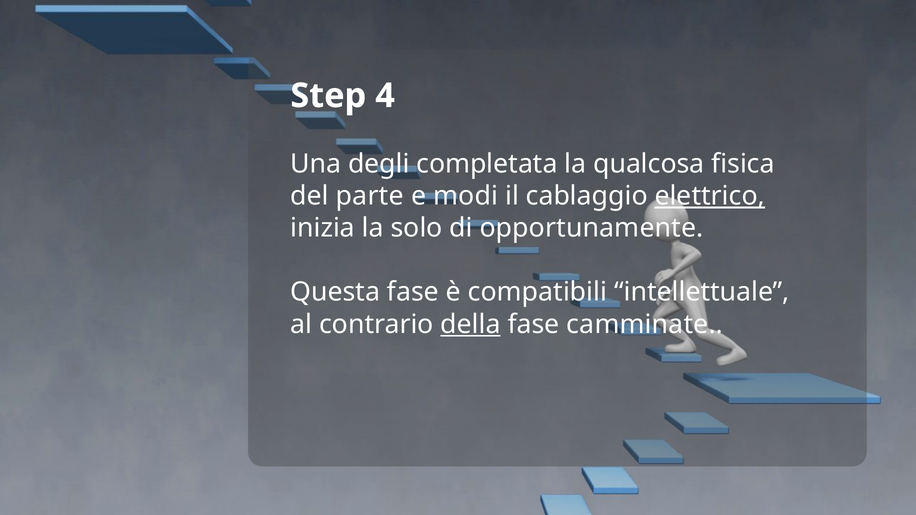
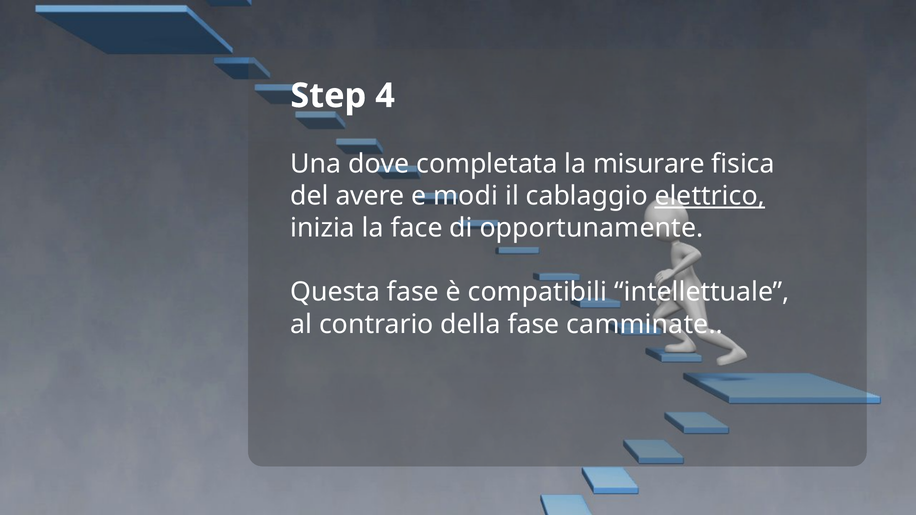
degli: degli -> dove (379, 164)
qualcosa: qualcosa -> misurare (649, 164)
parte: parte -> avere (370, 196)
solo: solo -> face (417, 228)
della underline: present -> none (471, 324)
